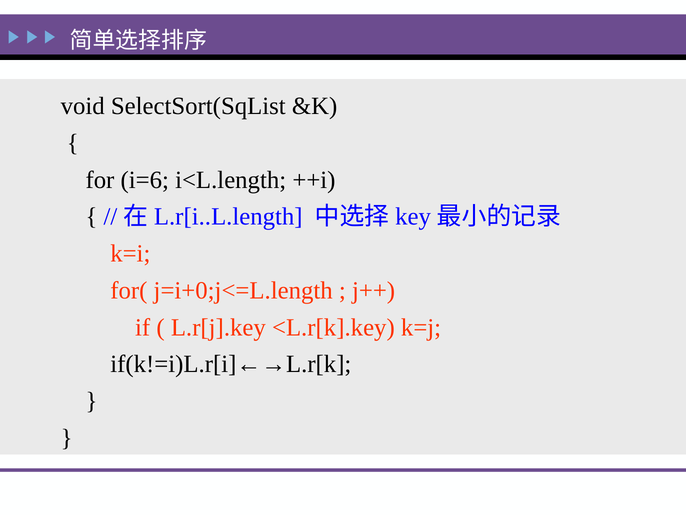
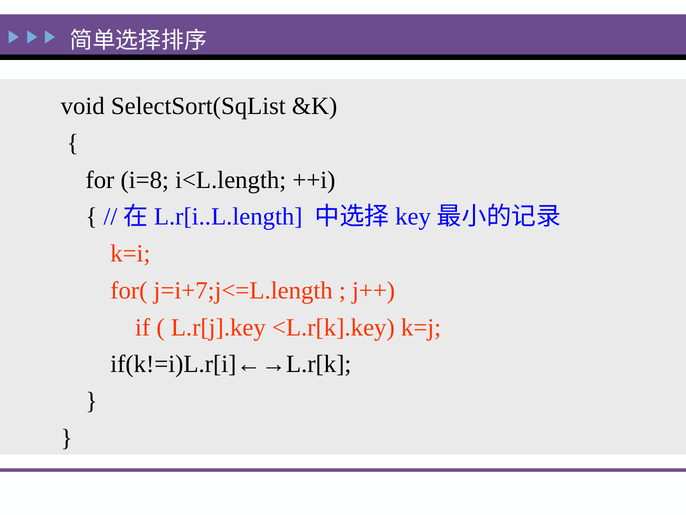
i=6: i=6 -> i=8 (145, 180)
j=i+0;j<=L.length: j=i+0;j<=L.length -> j=i+7;j<=L.length (243, 290)
